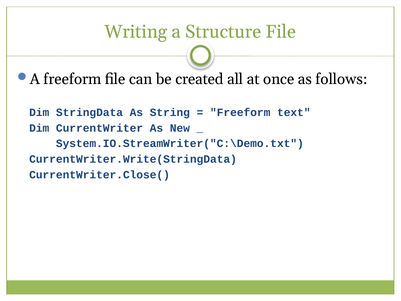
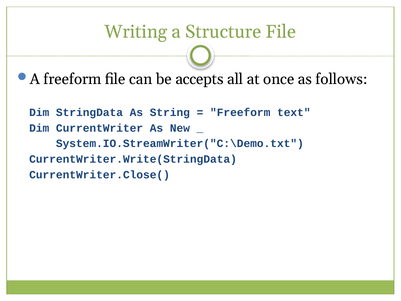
created: created -> accepts (199, 79)
